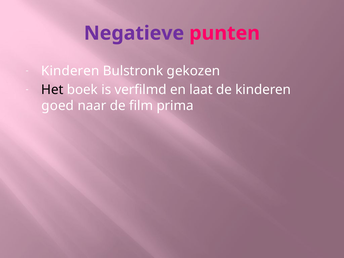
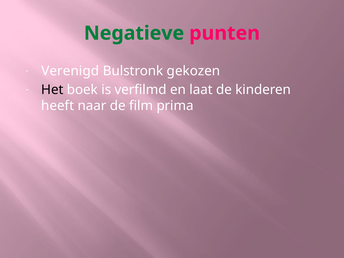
Negatieve colour: purple -> green (134, 33)
Kinderen: Kinderen -> Verenigd (70, 71)
goed: goed -> heeft (58, 106)
